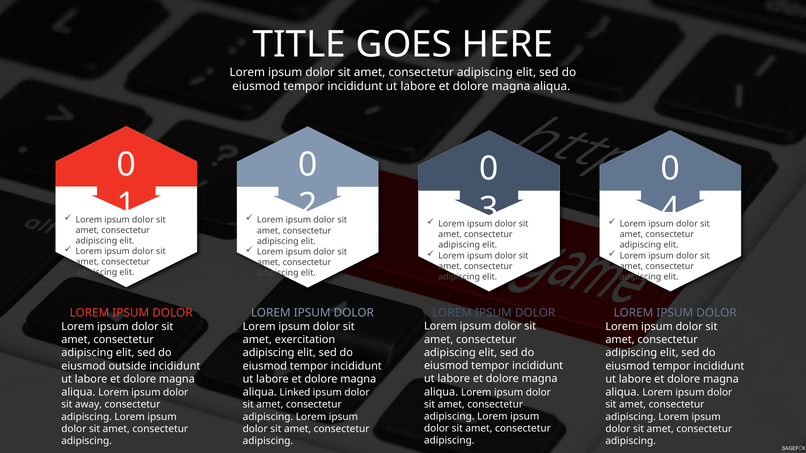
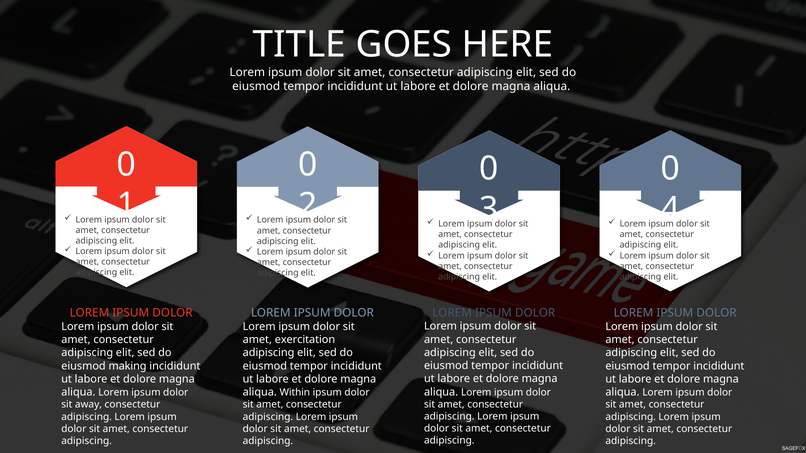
outside: outside -> making (128, 366)
Linked: Linked -> Within (295, 393)
